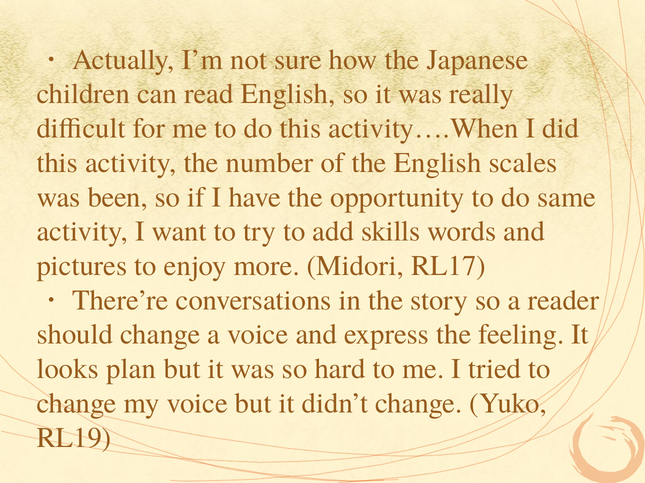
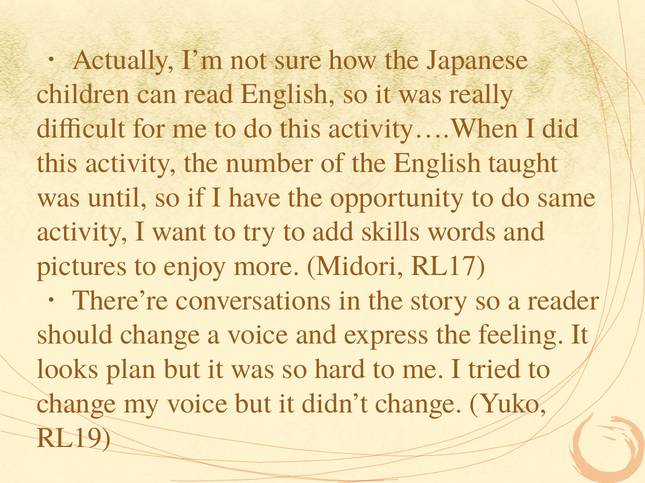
scales: scales -> taught (523, 163)
been: been -> until (117, 197)
